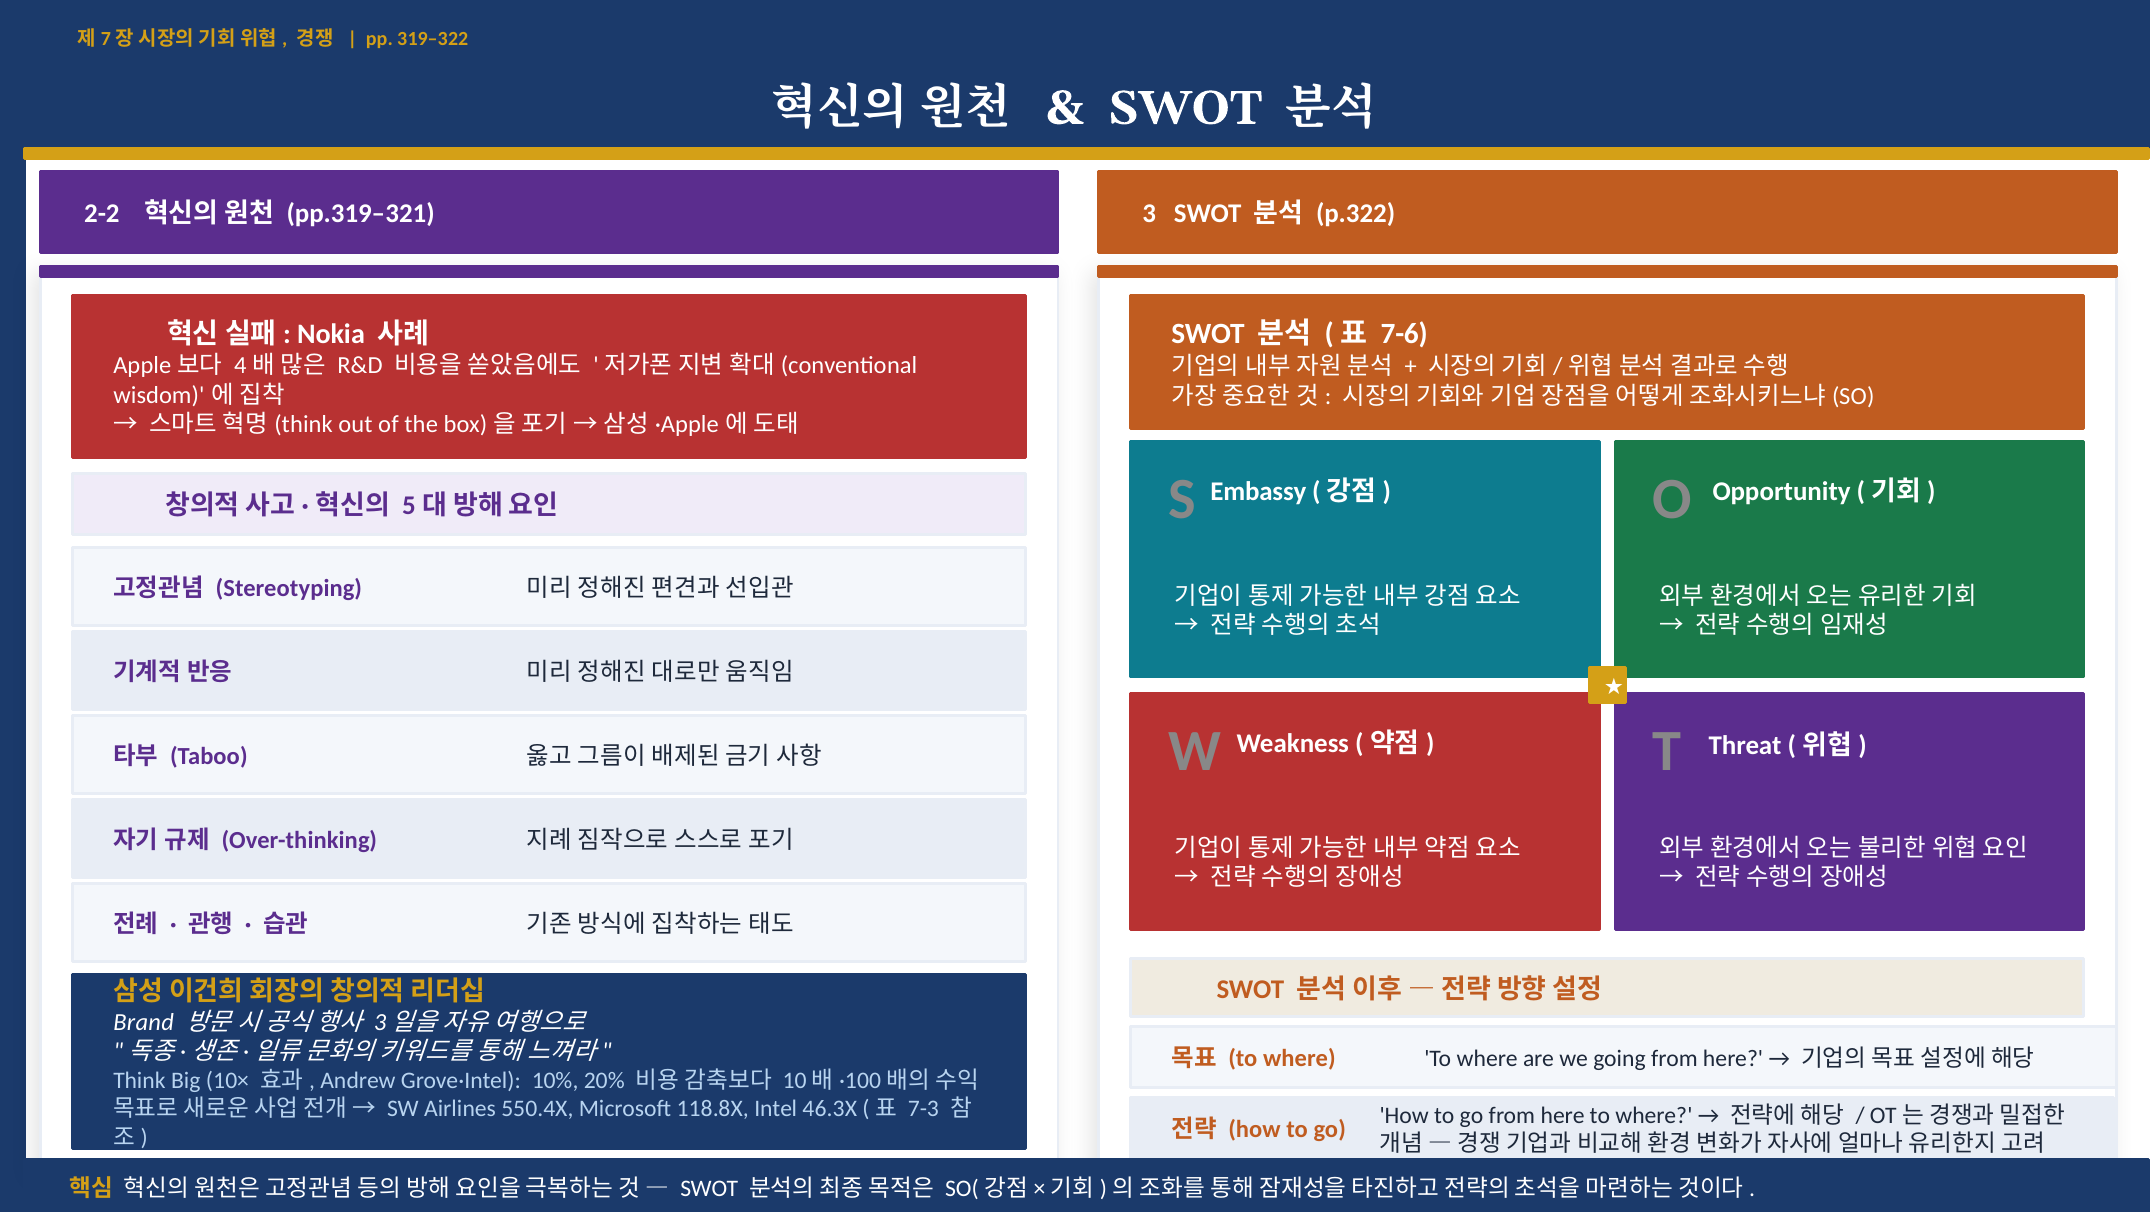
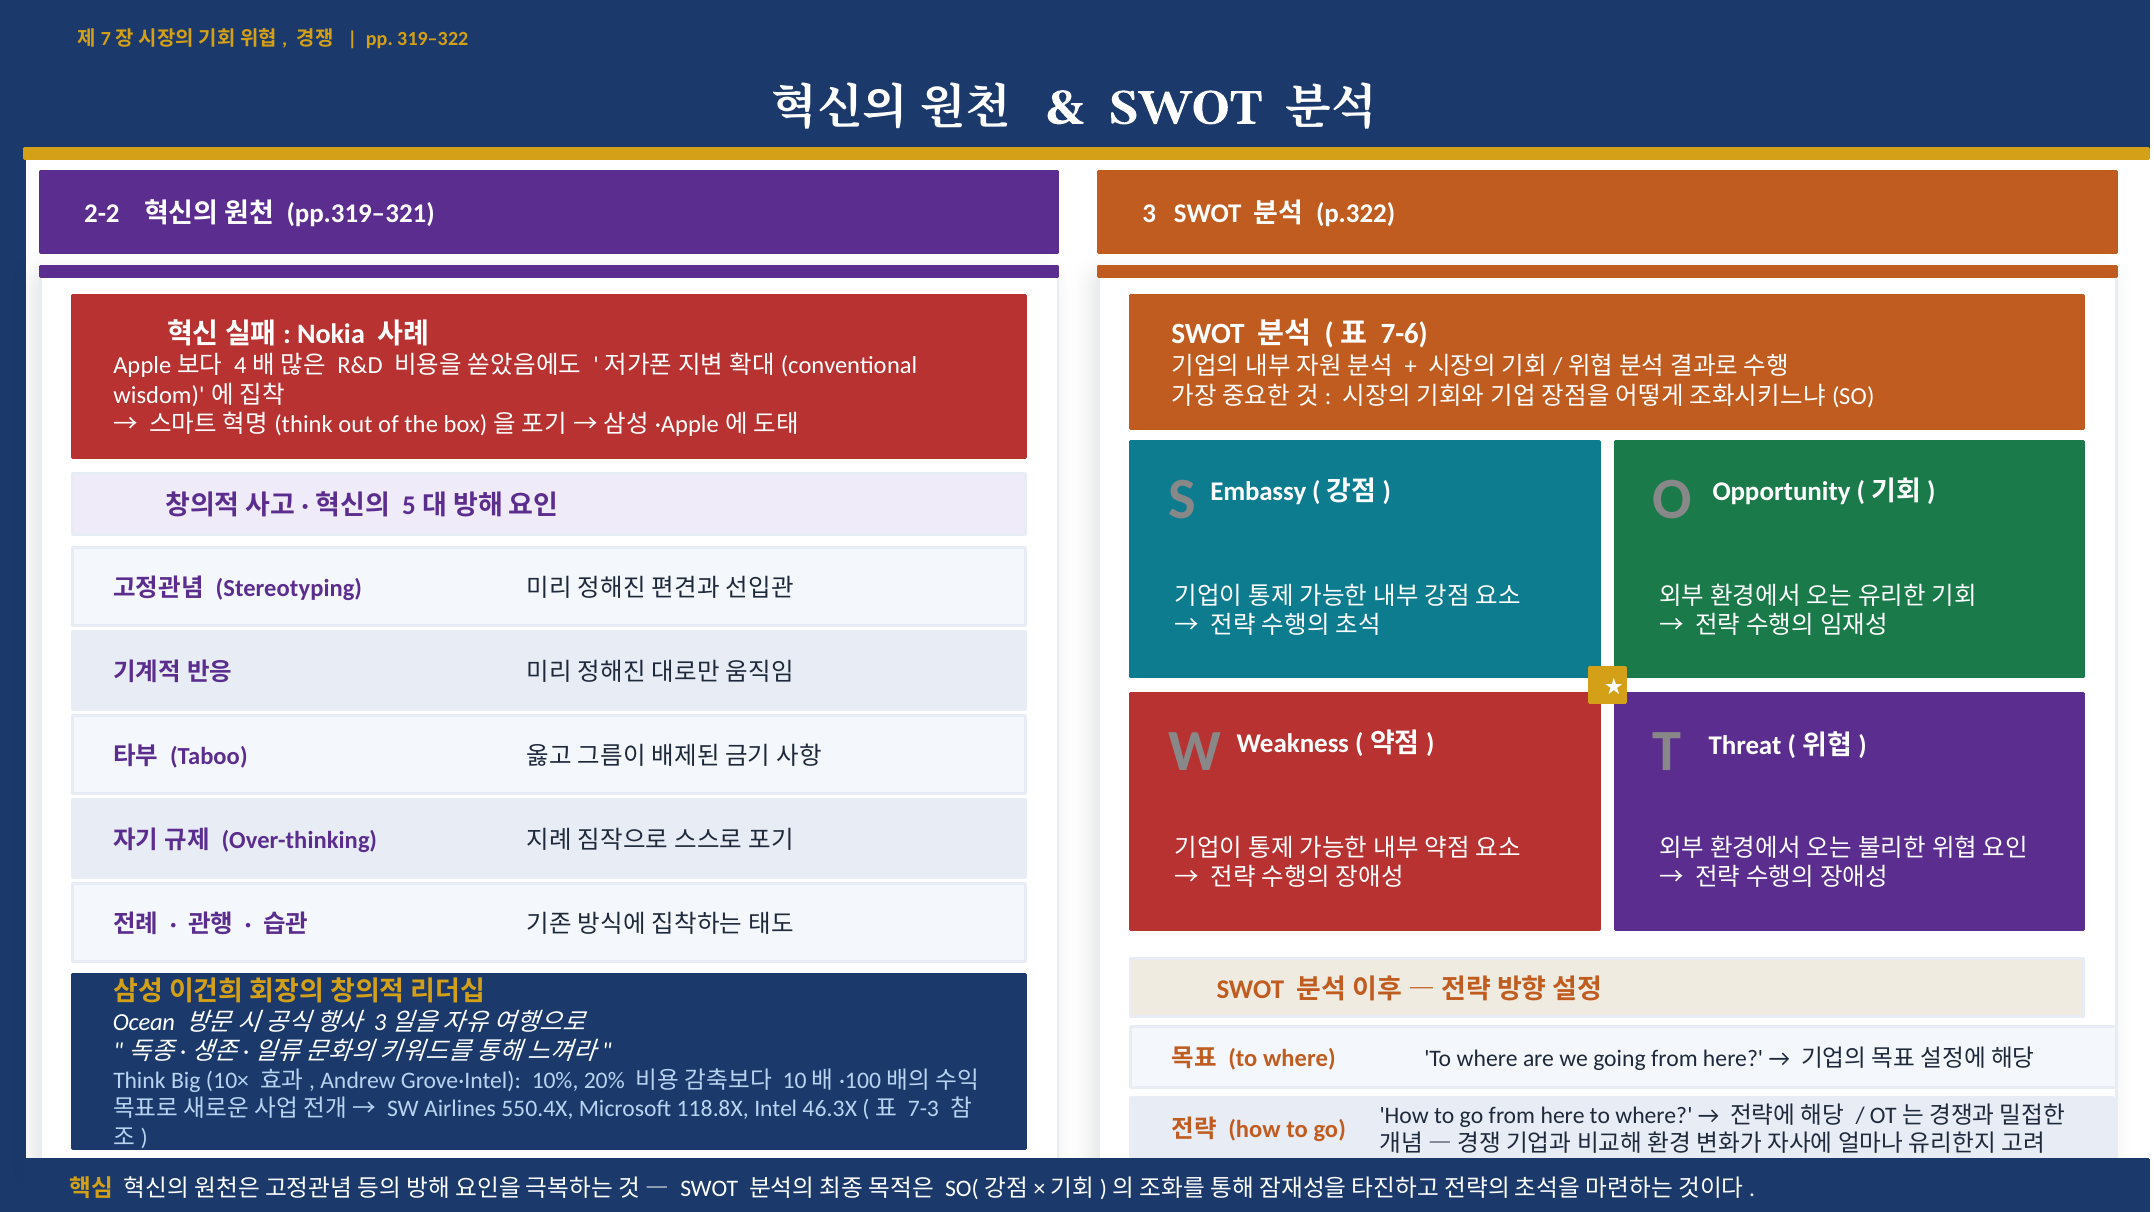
Brand: Brand -> Ocean (144, 1022)
